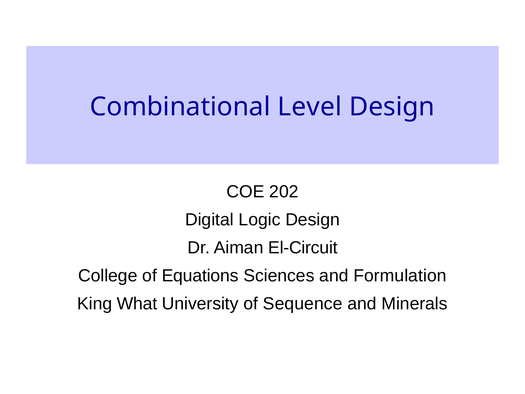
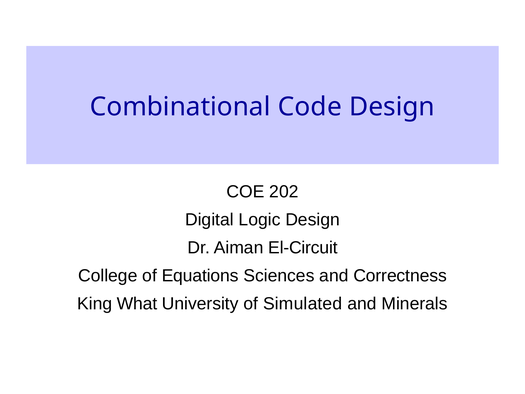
Level: Level -> Code (310, 107)
Formulation: Formulation -> Correctness (400, 276)
Sequence: Sequence -> Simulated (303, 304)
